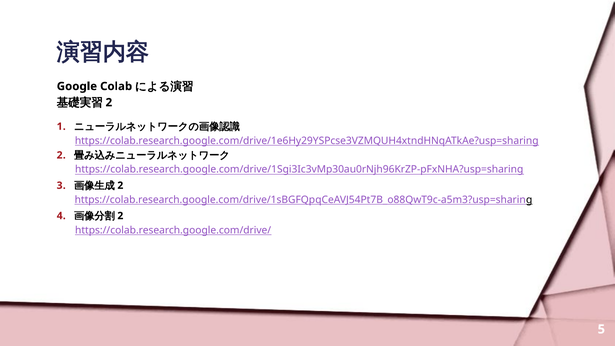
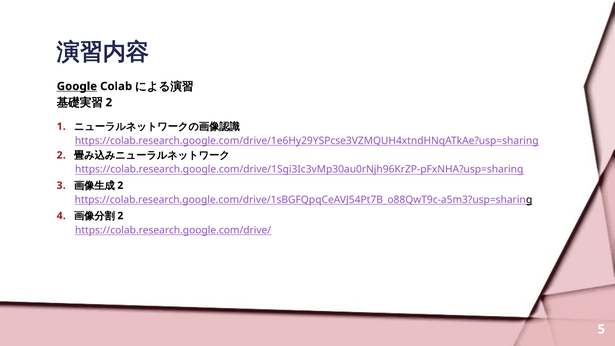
Google underline: none -> present (77, 86)
